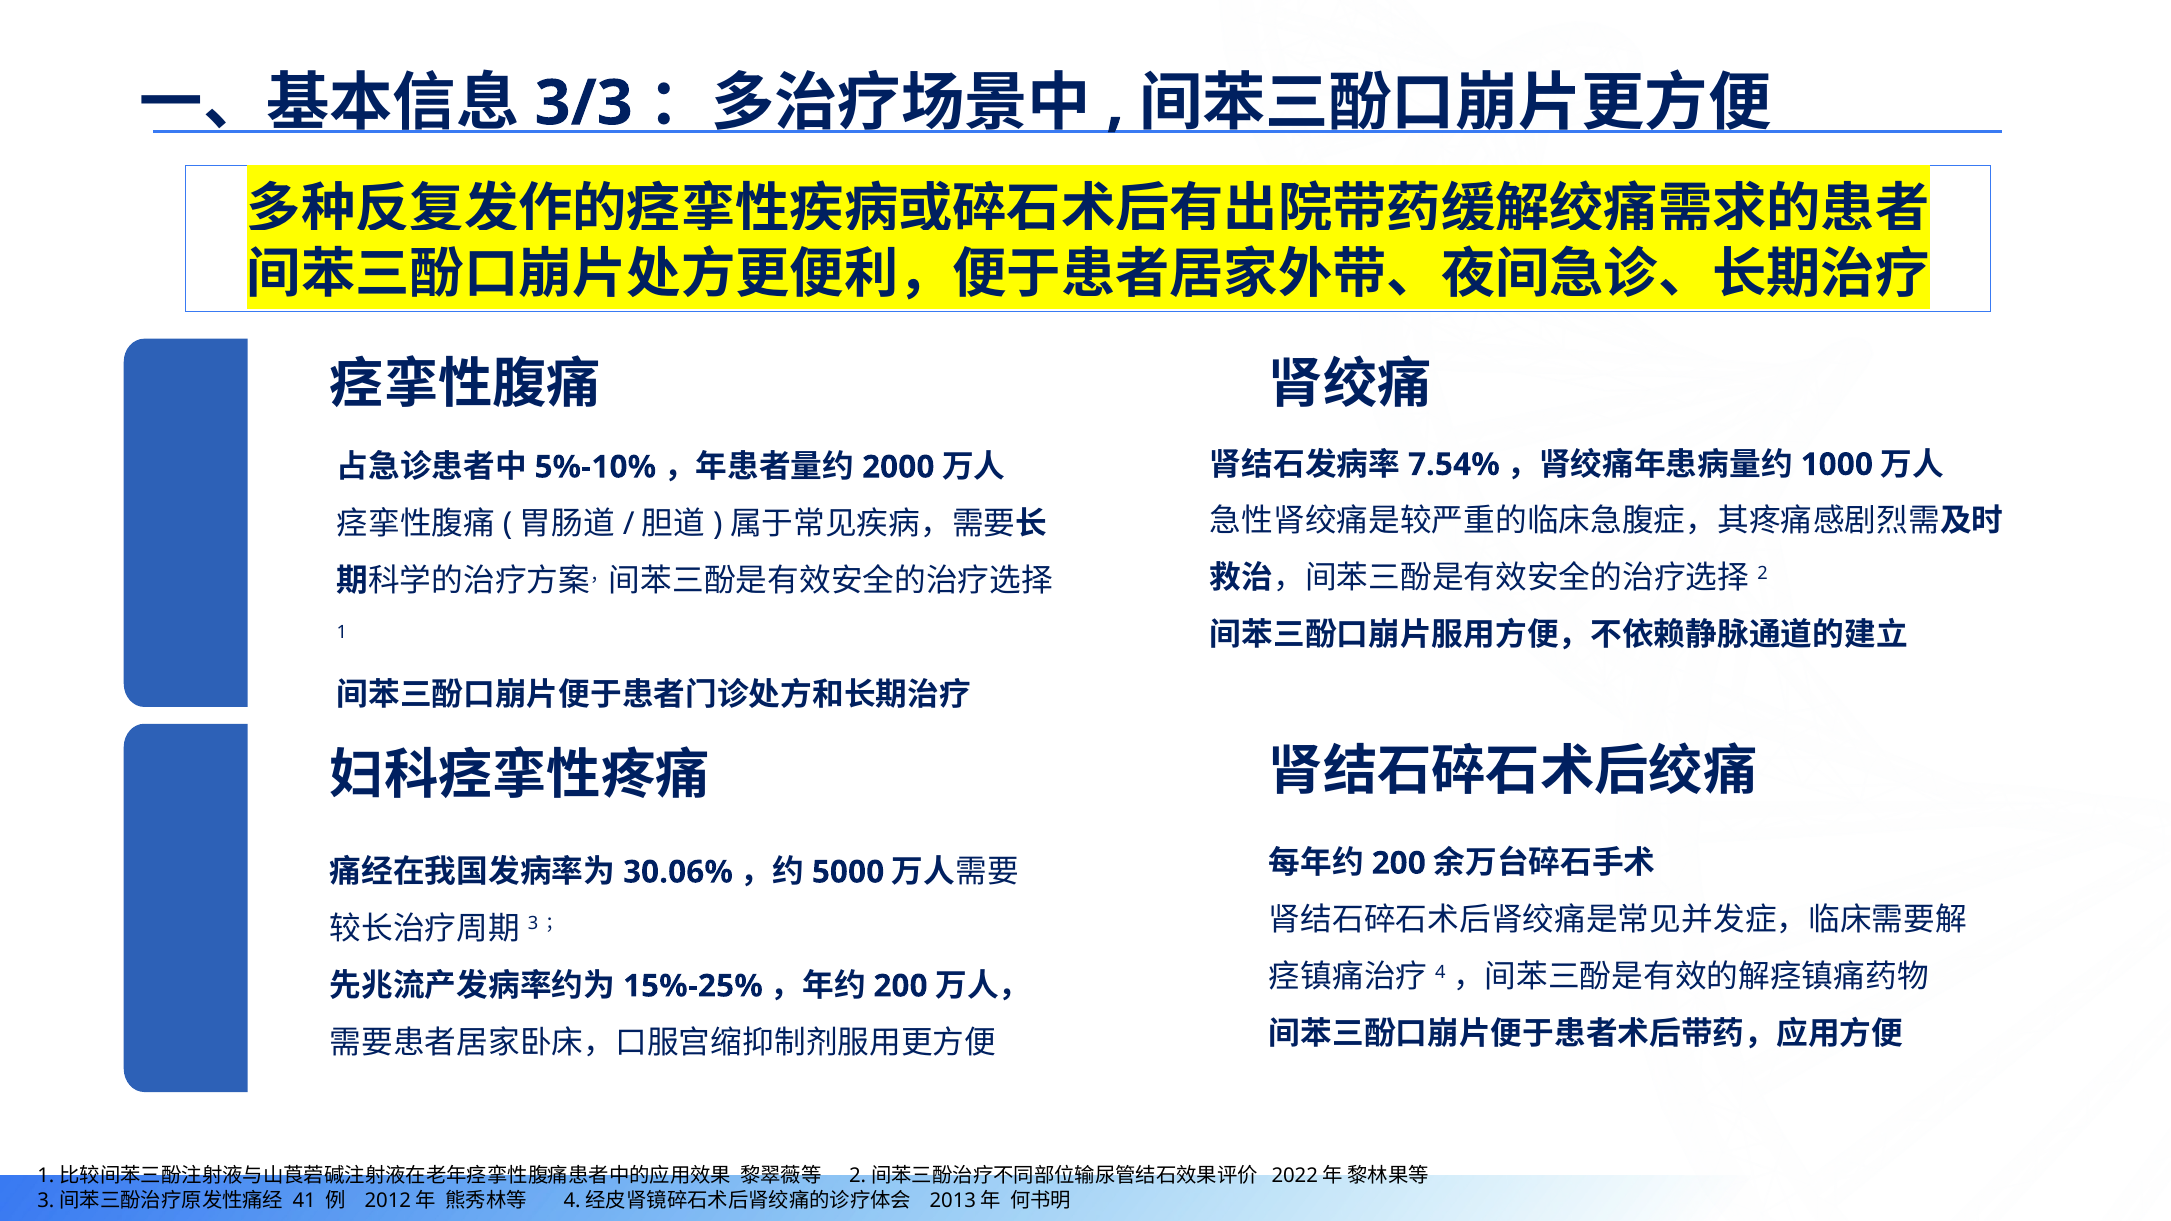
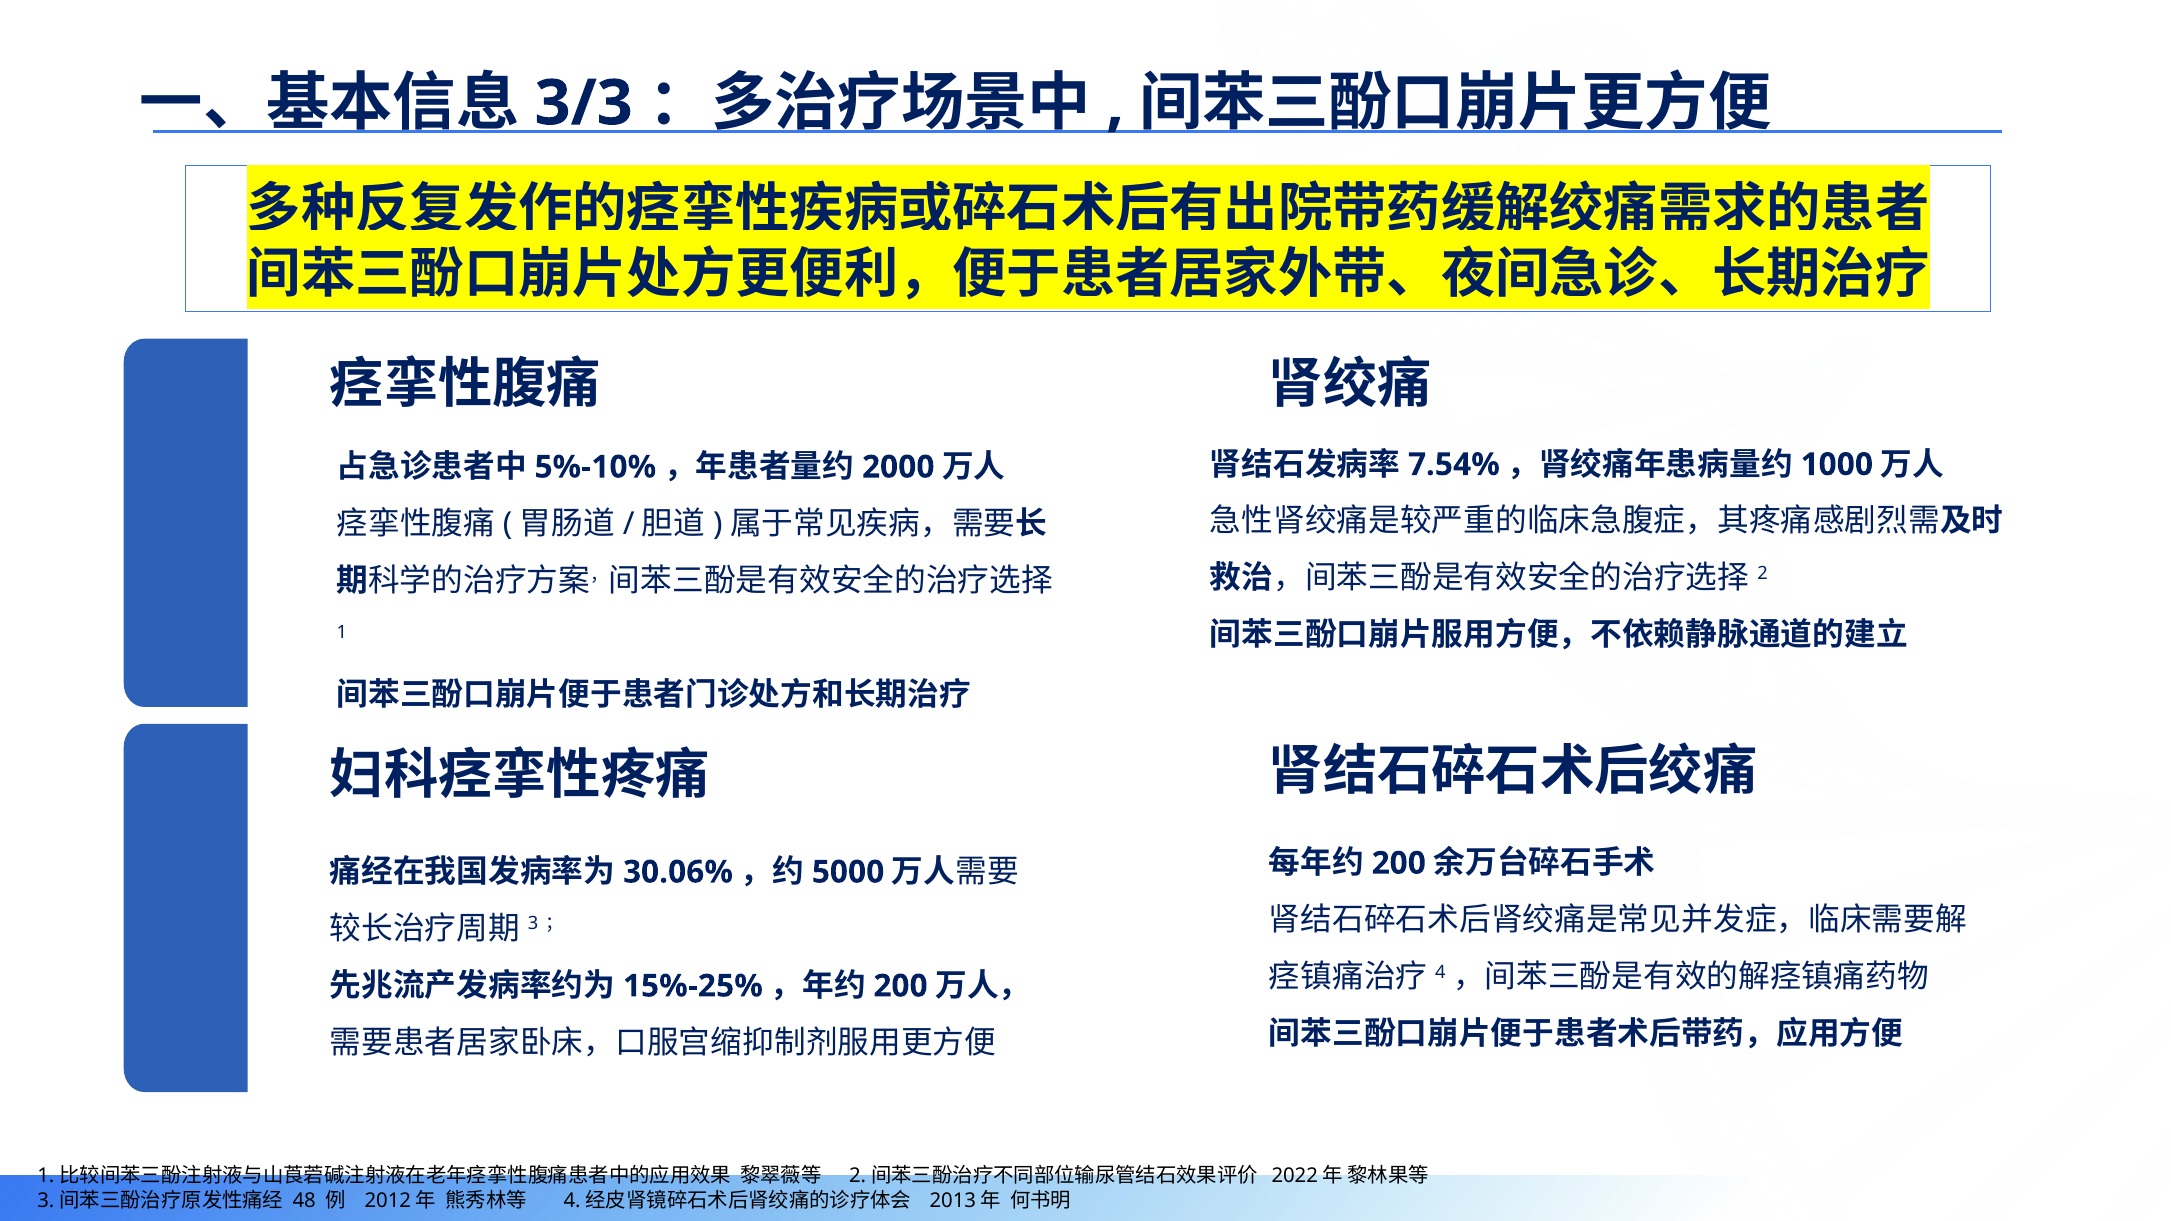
41: 41 -> 48 (304, 1201)
